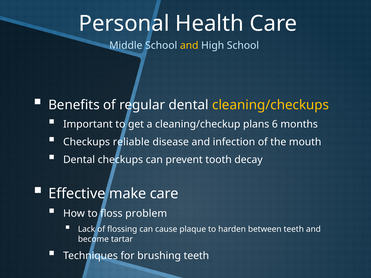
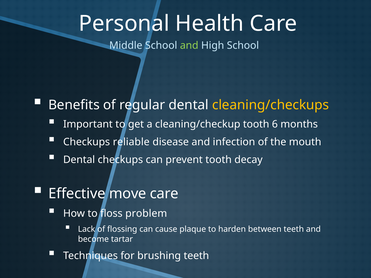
and colour: yellow -> light green (189, 45)
cleaning/checkup plans: plans -> tooth (256, 124)
make: make -> move (128, 194)
